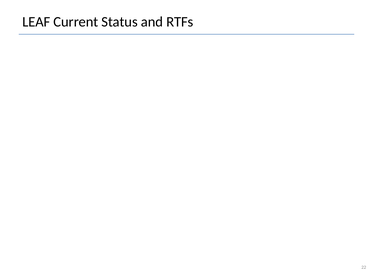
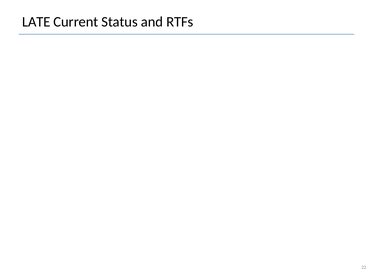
LEAF: LEAF -> LATE (36, 22)
